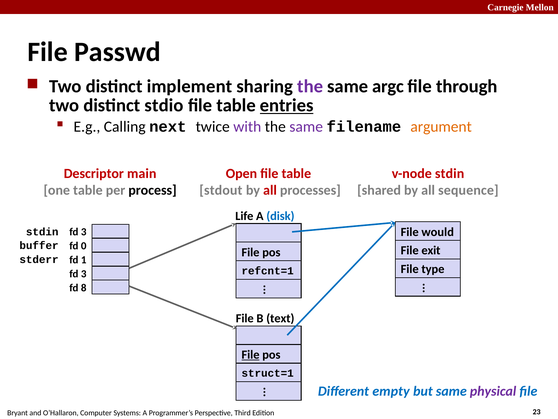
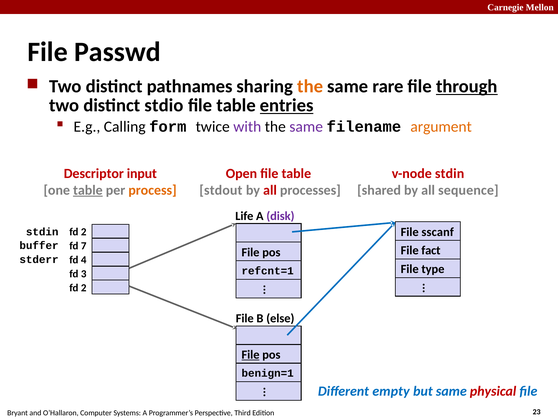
implement: implement -> pathnames (190, 86)
the colour: purple -> orange (310, 86)
argc: argc -> rare (388, 86)
through underline: none -> present (467, 86)
next: next -> form (168, 127)
main: main -> input (142, 173)
table underline: none -> present (88, 190)
process colour: black -> orange (152, 190)
disk colour: blue -> purple (280, 216)
3: 3 -> 2 (84, 232)
would: would -> sscanf (438, 232)
0: 0 -> 7 (84, 246)
exit: exit -> fact (431, 250)
1: 1 -> 4 (84, 260)
8: 8 -> 2 (84, 288)
text: text -> else (280, 318)
struct=1: struct=1 -> benign=1 (268, 373)
physical colour: purple -> red (493, 391)
